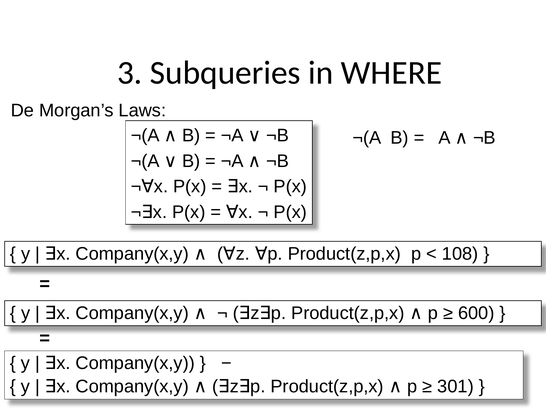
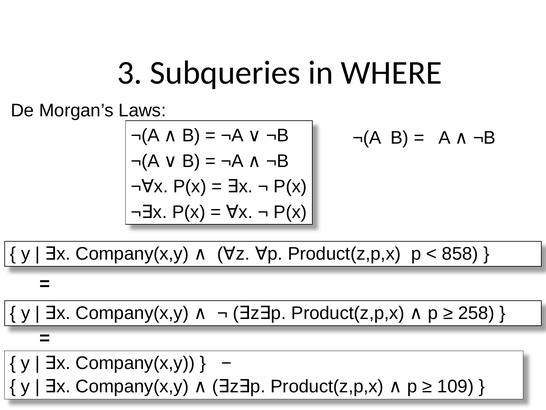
108: 108 -> 858 (460, 254)
600: 600 -> 258 (476, 313)
301: 301 -> 109 (456, 386)
